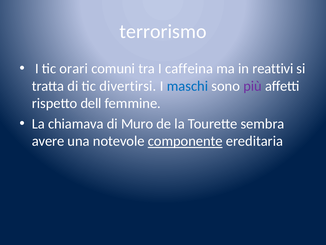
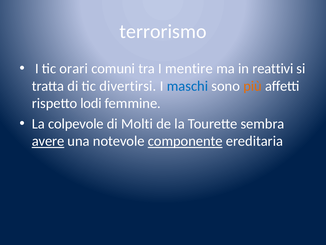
caffeina: caffeina -> mentire (189, 68)
più colour: purple -> orange (253, 86)
dell: dell -> lodi (91, 103)
chiamava: chiamava -> colpevole (76, 124)
Muro: Muro -> Molti (137, 124)
avere underline: none -> present (48, 141)
